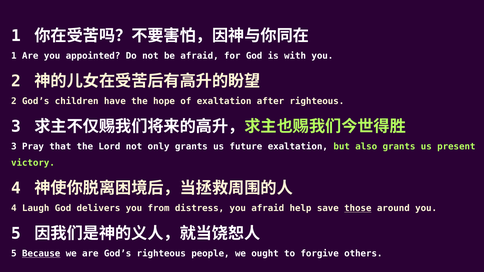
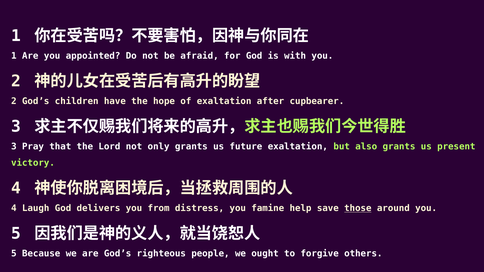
after righteous: righteous -> cupbearer (317, 101)
you afraid: afraid -> famine (268, 208)
Because underline: present -> none (41, 254)
